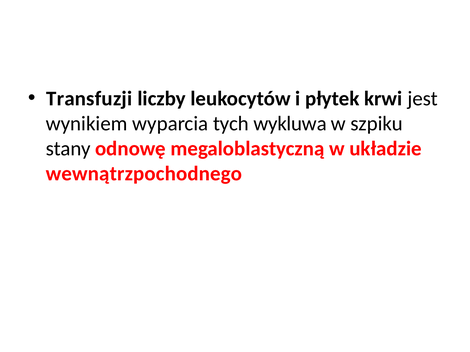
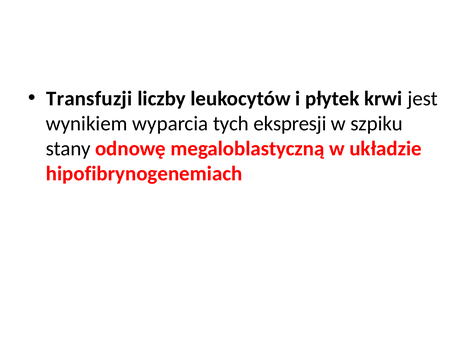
wykluwa: wykluwa -> ekspresji (290, 124)
wewnątrzpochodnego: wewnątrzpochodnego -> hipofibrynogenemiach (144, 174)
